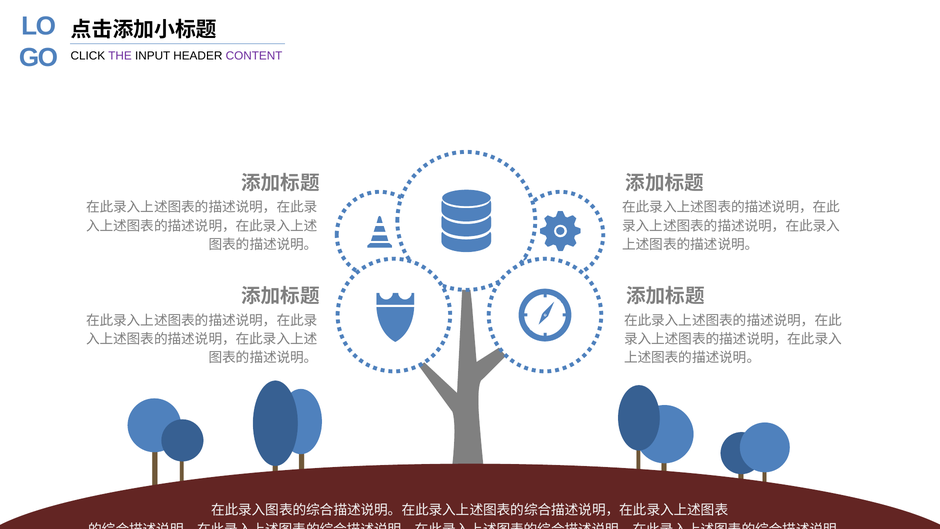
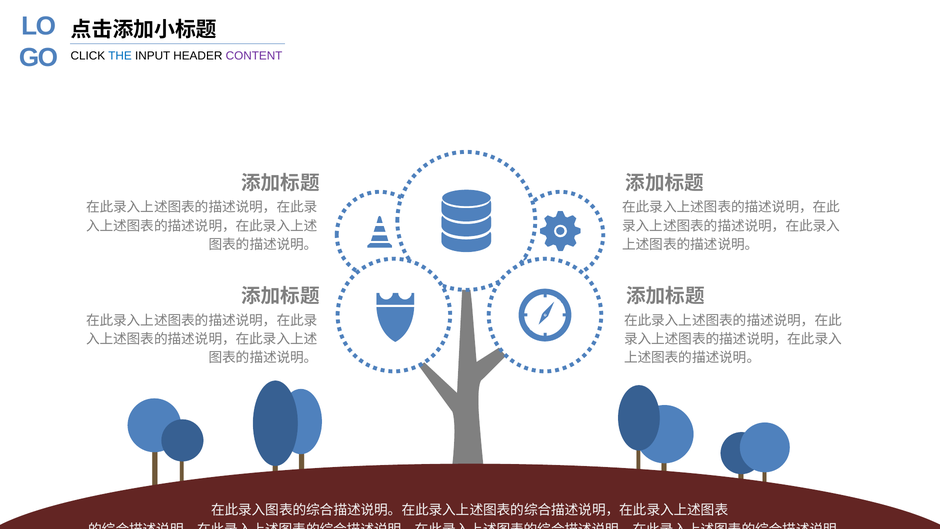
THE colour: purple -> blue (120, 56)
